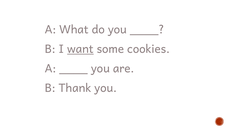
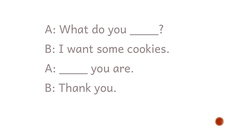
want underline: present -> none (80, 49)
